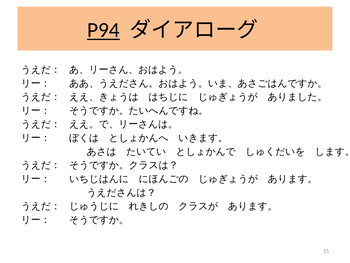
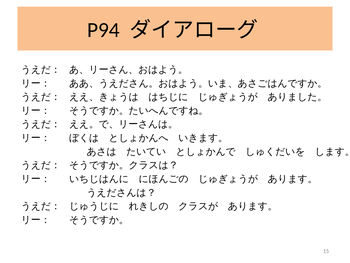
P94 underline: present -> none (103, 30)
